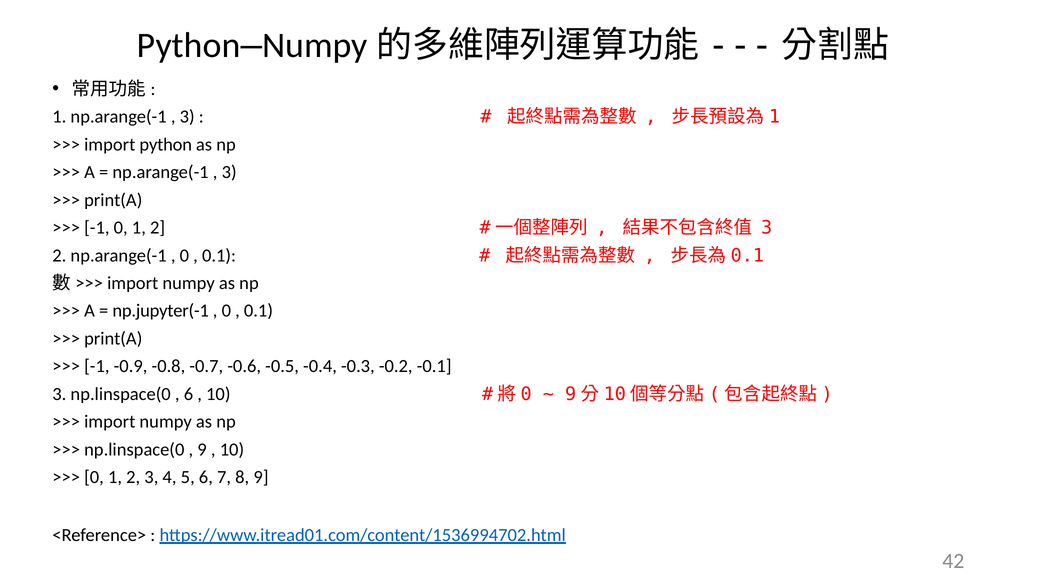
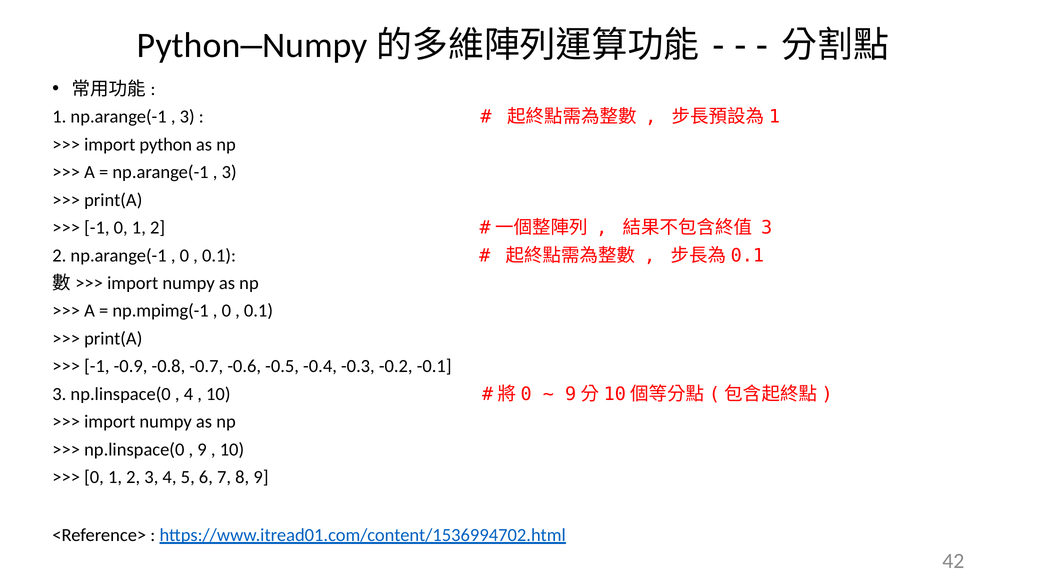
np.jupyter(-1: np.jupyter(-1 -> np.mpimg(-1 (161, 311)
6: 6 -> 4 (188, 394)
